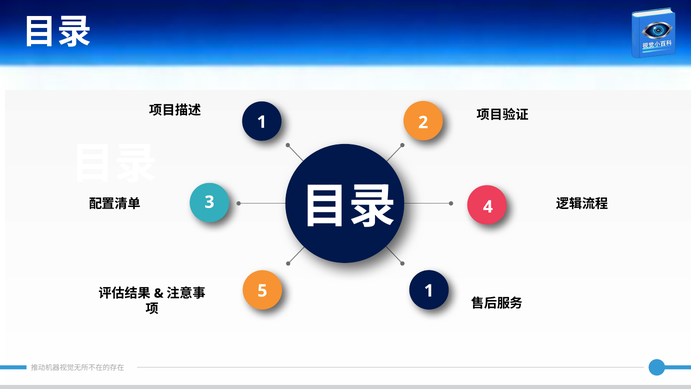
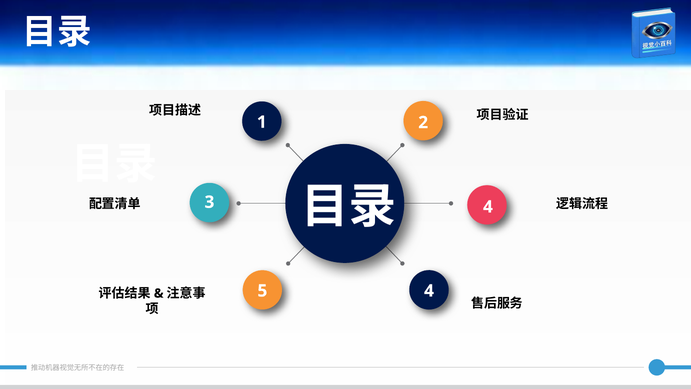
5 1: 1 -> 4 (429, 291)
